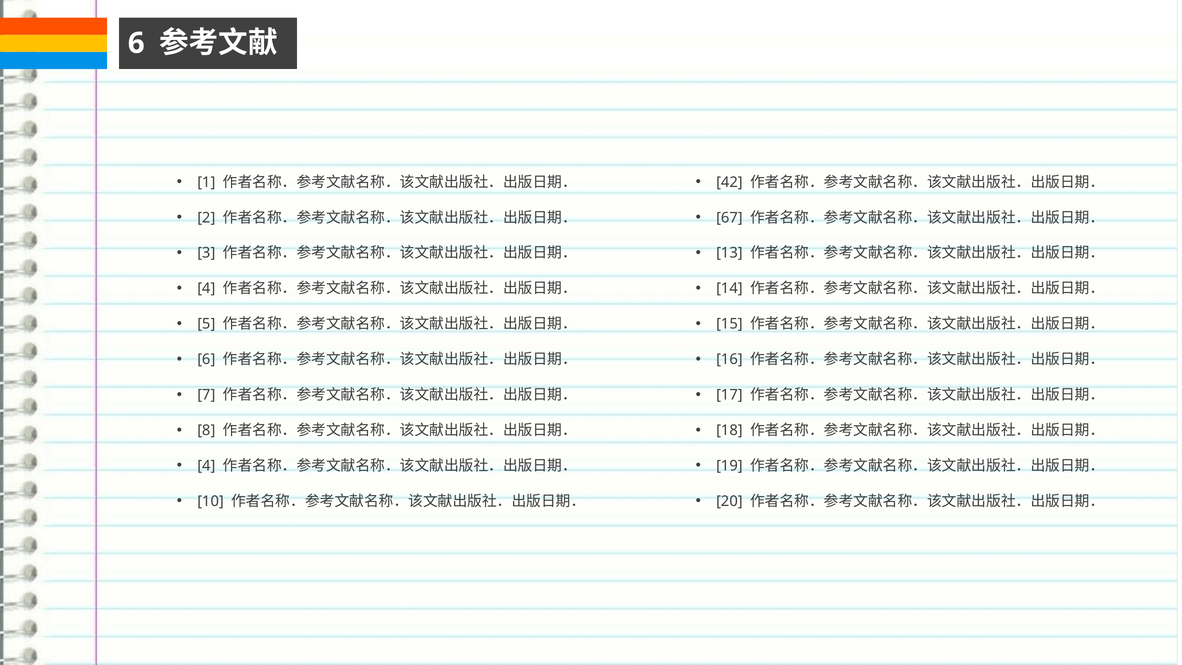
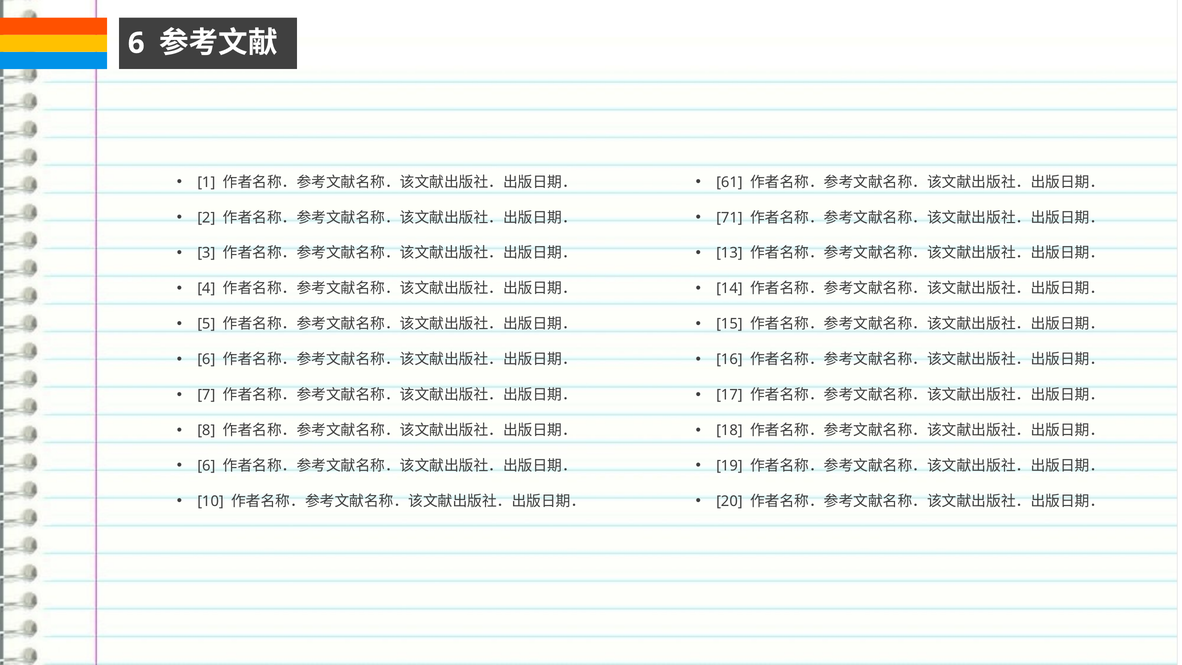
42: 42 -> 61 (729, 182)
67: 67 -> 71 (729, 218)
4: 4 -> 6 (206, 466)
